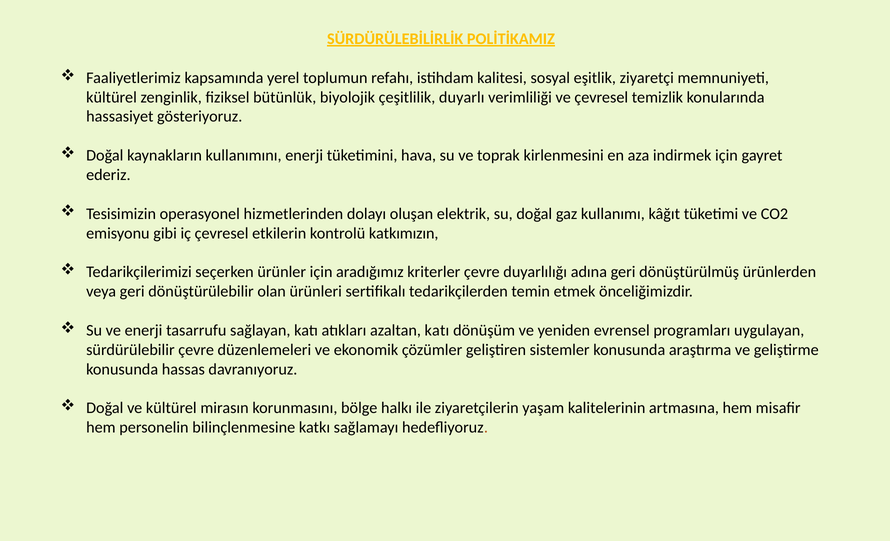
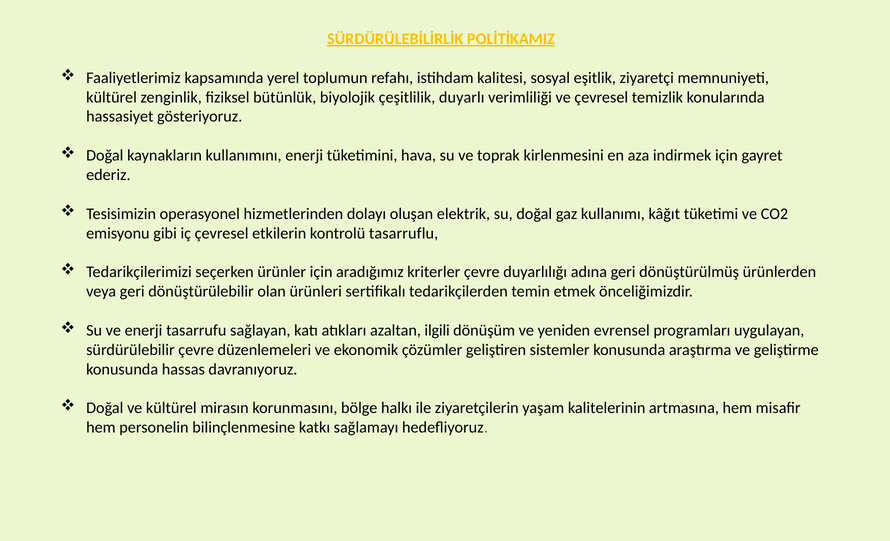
katkımızın: katkımızın -> tasarruflu (404, 233)
azaltan katı: katı -> ilgili (437, 330)
